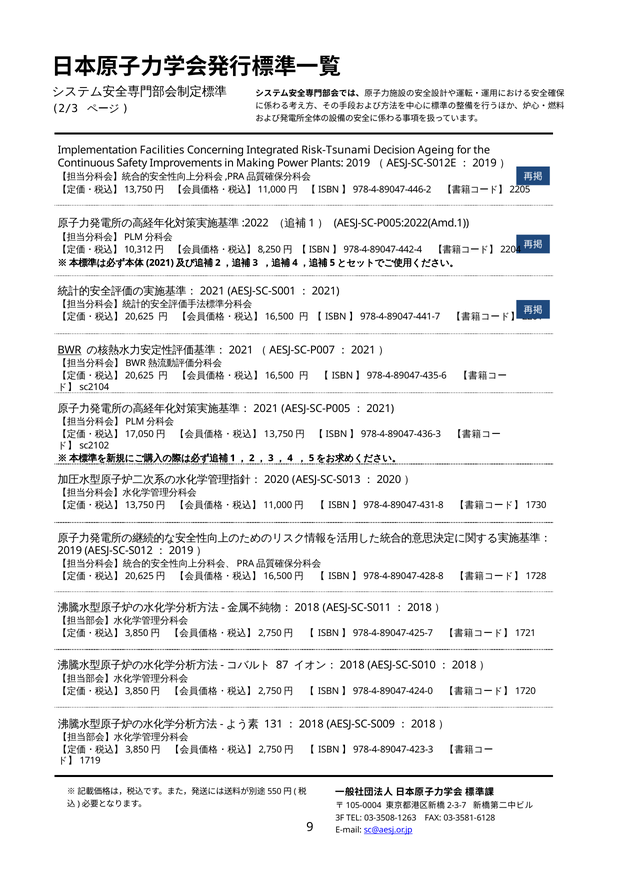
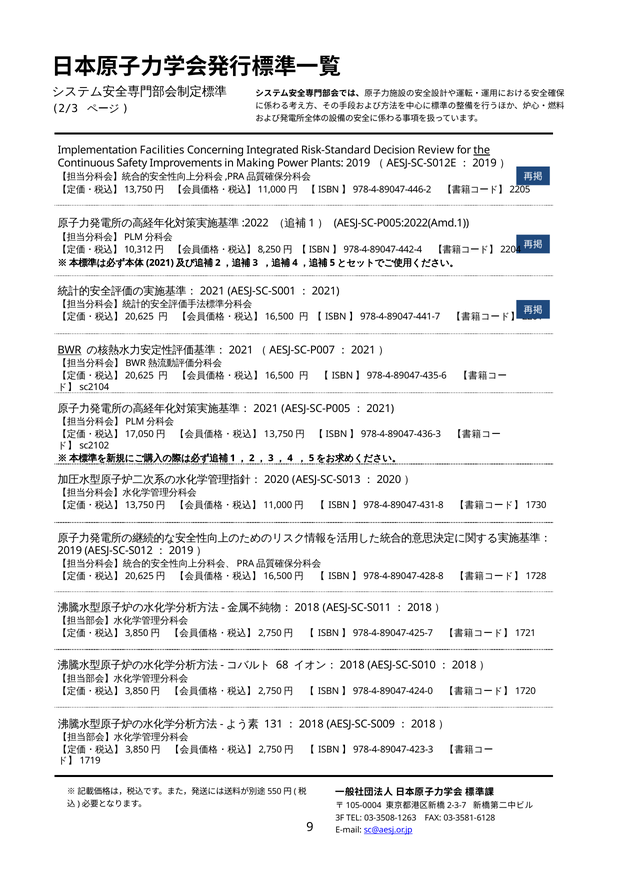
Risk-Tsunami: Risk-Tsunami -> Risk-Standard (336, 150)
Ageing: Ageing -> Review (436, 150)
the underline: none -> present (482, 150)
87: 87 -> 68 (282, 665)
